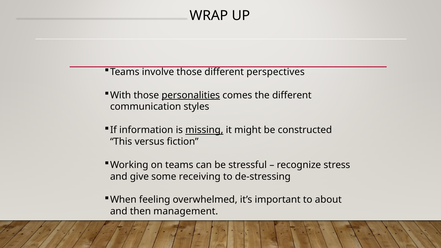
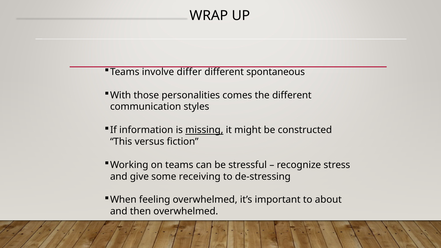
involve those: those -> differ (189, 72)
perspectives: perspectives -> spontaneous (276, 72)
personalities underline: present -> none (191, 95)
then management: management -> overwhelmed (186, 211)
